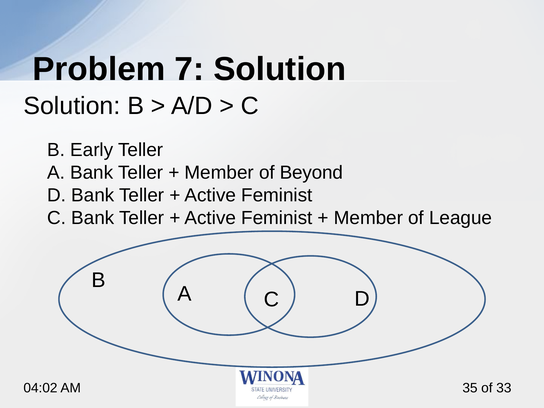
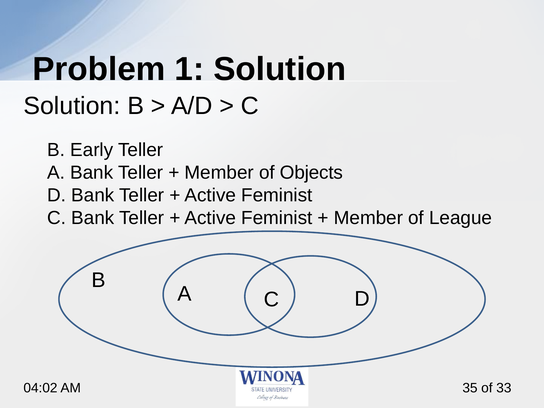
7: 7 -> 1 (189, 69)
Beyond: Beyond -> Objects (311, 173)
